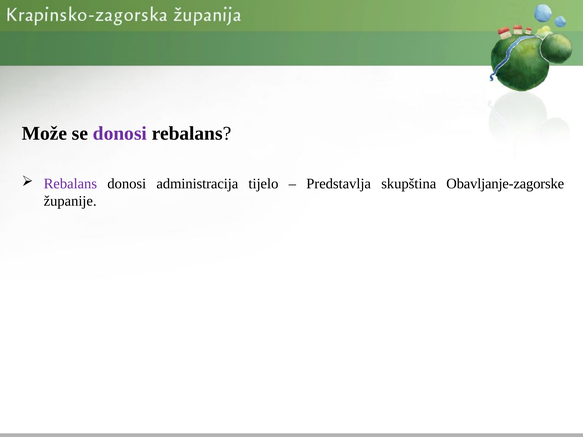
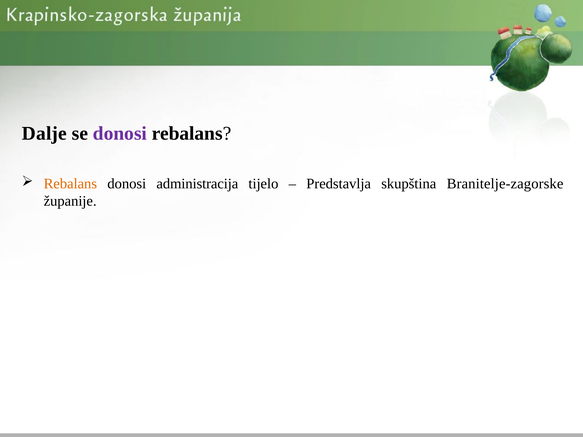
Može: Može -> Dalje (44, 134)
Rebalans colour: purple -> orange (70, 184)
Obavljanje-zagorske: Obavljanje-zagorske -> Branitelje-zagorske (505, 184)
